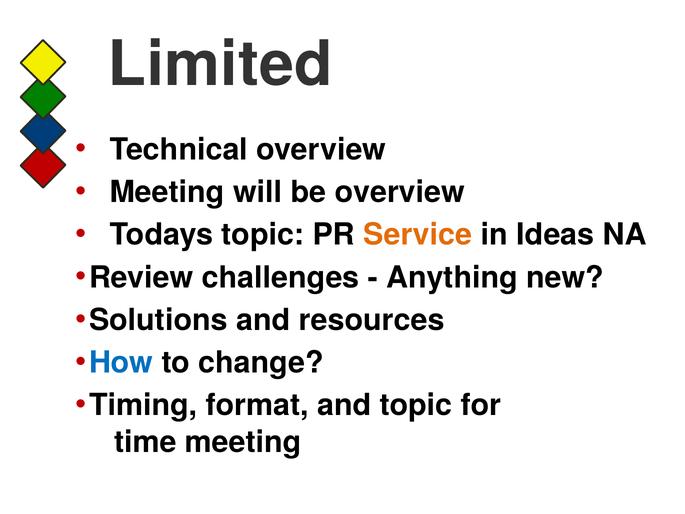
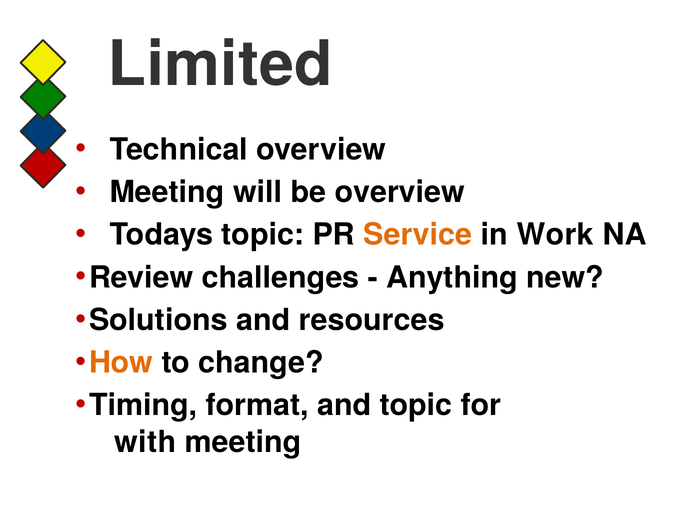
Ideas: Ideas -> Work (555, 235)
How colour: blue -> orange (121, 363)
time: time -> with (145, 442)
